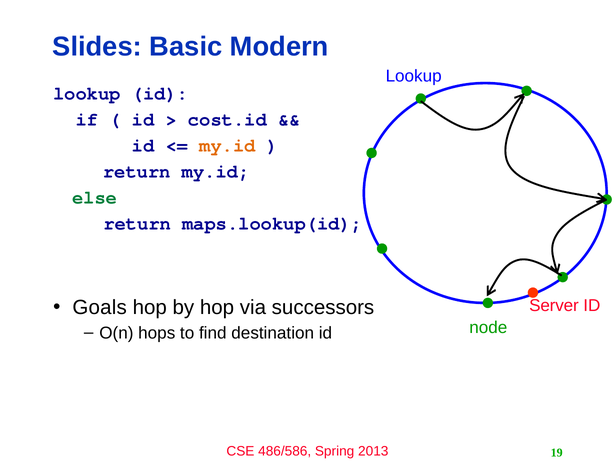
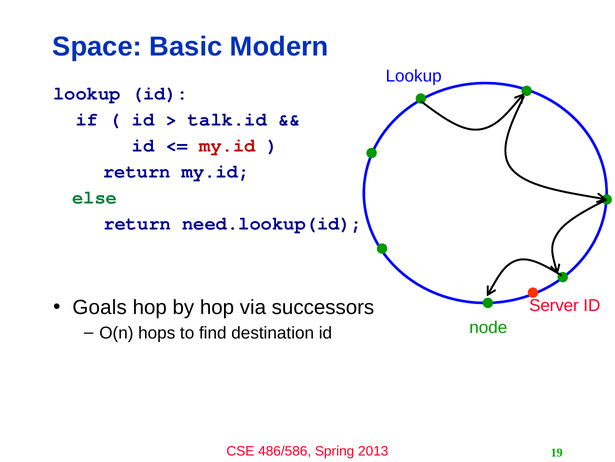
Slides: Slides -> Space (97, 47)
cost.id: cost.id -> talk.id (227, 119)
my.id colour: orange -> red (227, 145)
maps.lookup(id: maps.lookup(id -> need.lookup(id (272, 223)
